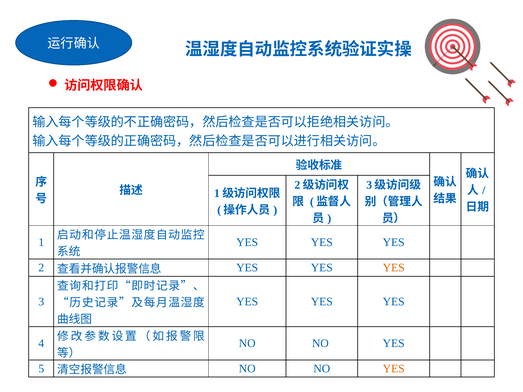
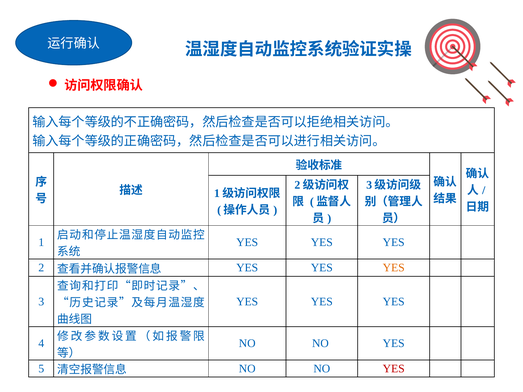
YES colour: orange -> red (394, 369)
